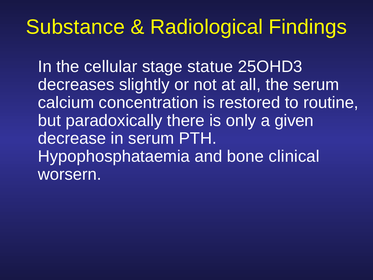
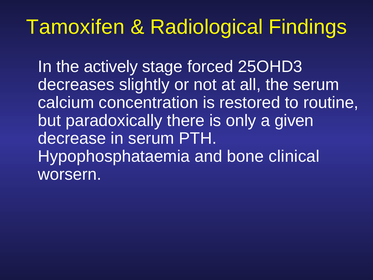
Substance: Substance -> Tamoxifen (75, 27)
cellular: cellular -> actively (111, 67)
statue: statue -> forced (210, 67)
